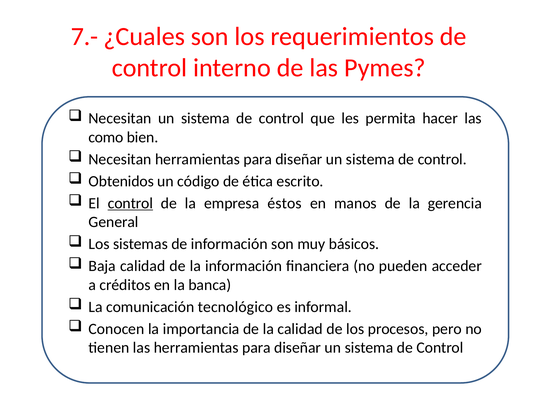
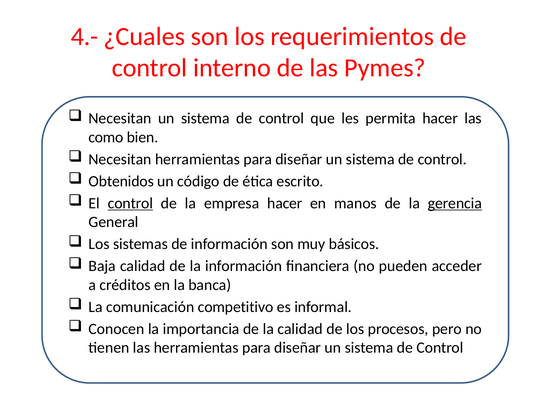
7.-: 7.- -> 4.- (84, 36)
empresa éstos: éstos -> hacer (285, 203)
gerencia underline: none -> present (455, 203)
tecnológico: tecnológico -> competitivo (236, 307)
